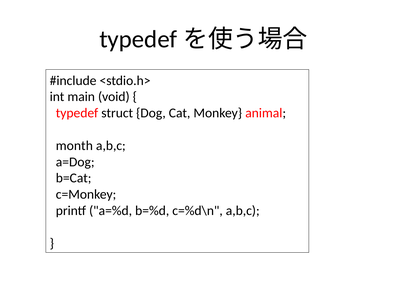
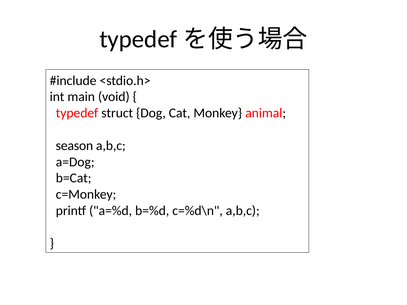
month: month -> season (74, 146)
